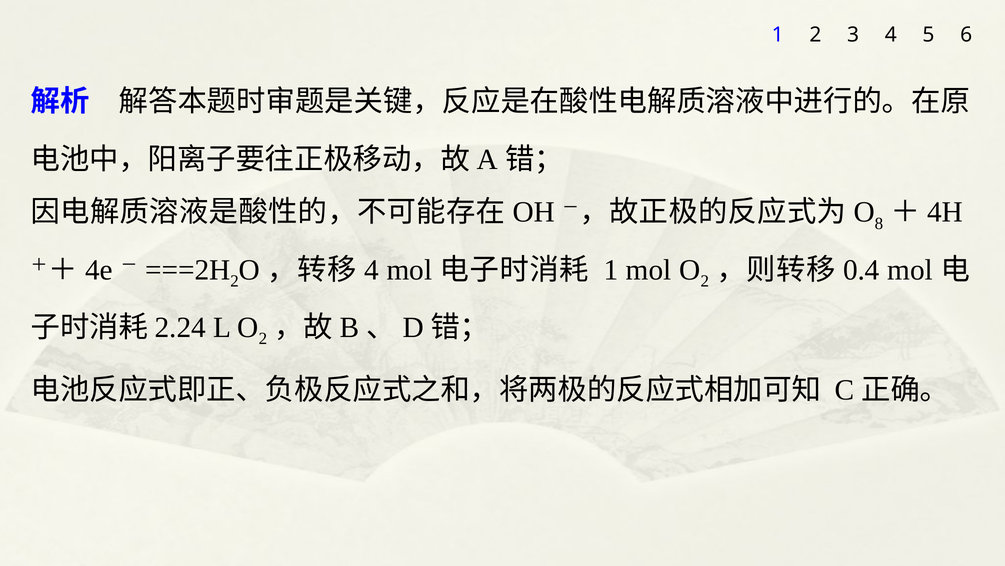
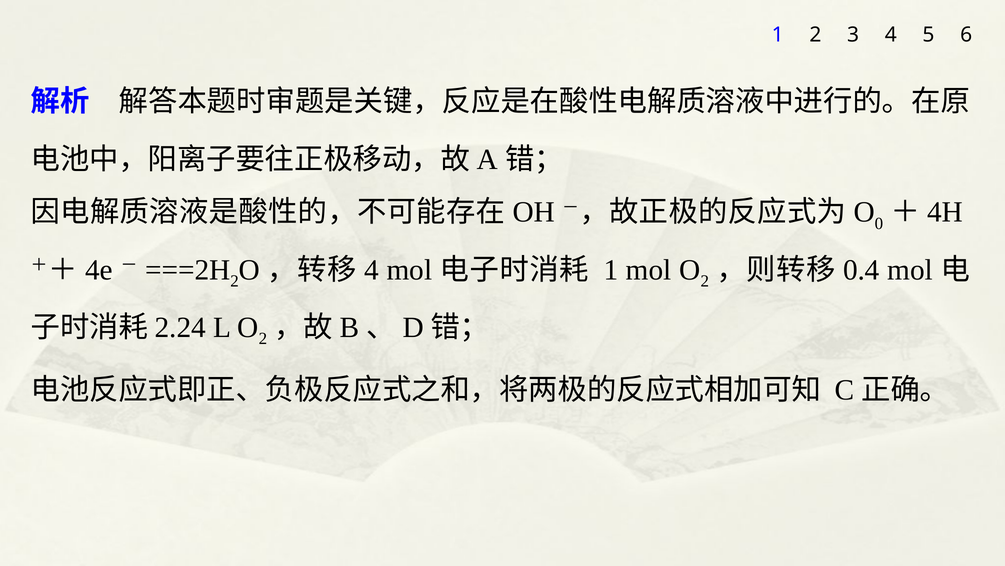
8: 8 -> 0 (879, 223)
